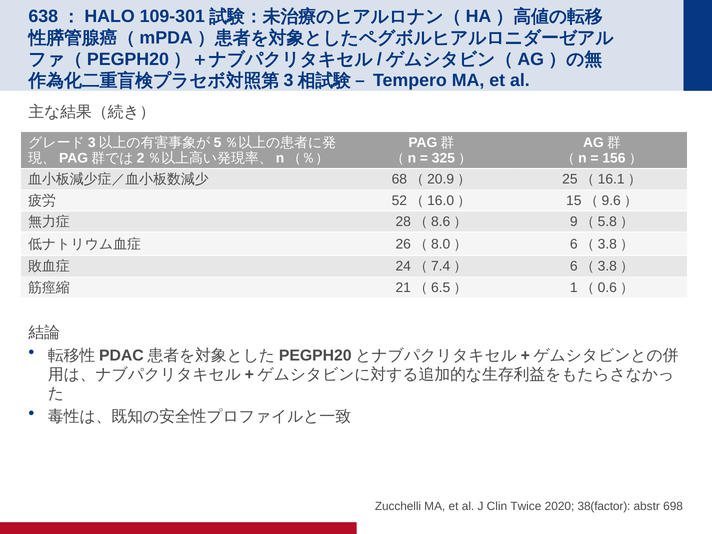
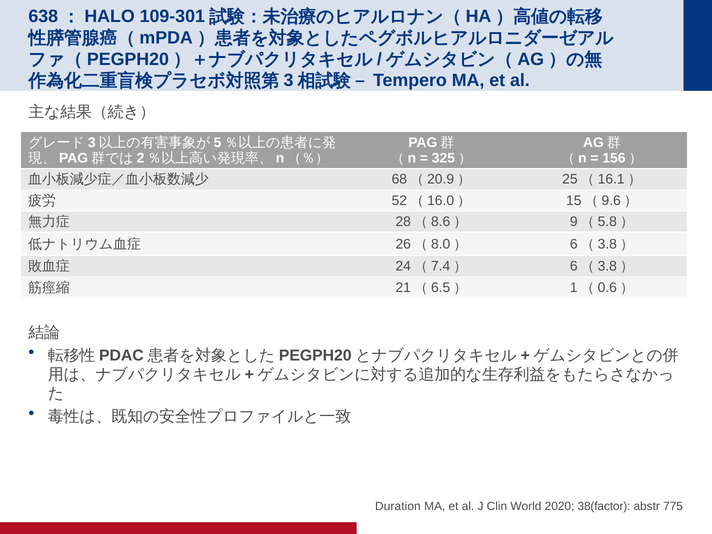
Zucchelli: Zucchelli -> Duration (398, 506)
Twice: Twice -> World (526, 506)
698: 698 -> 775 (673, 506)
